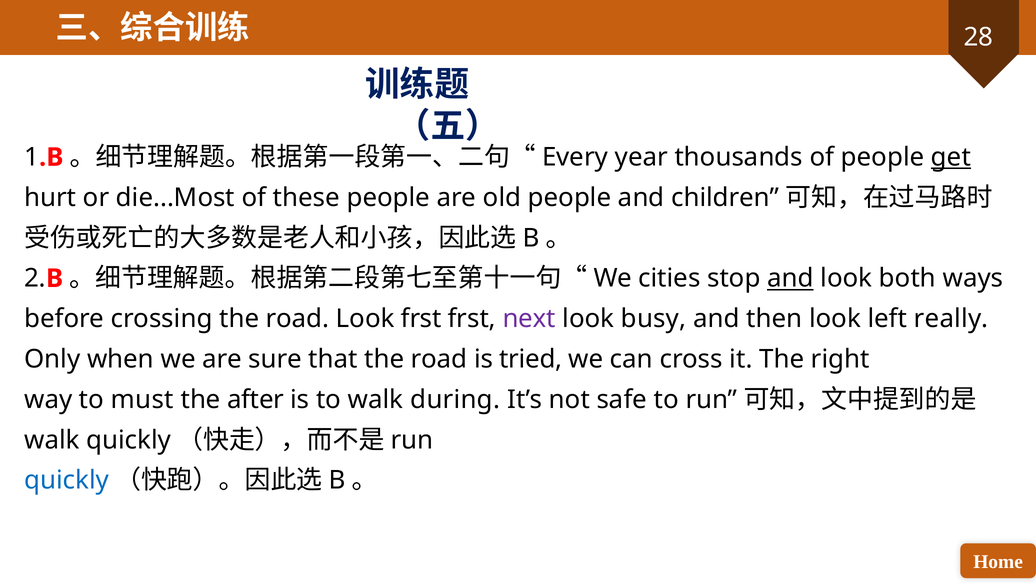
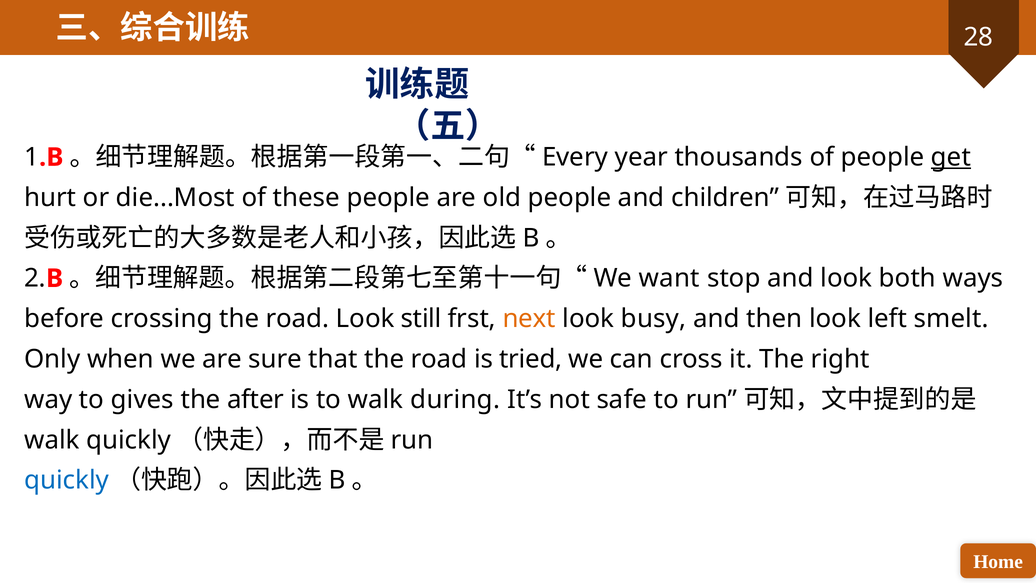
cities: cities -> want (669, 278)
and underline: present -> none (790, 278)
Look frst: frst -> still (421, 319)
next colour: purple -> orange (529, 319)
really: really -> smelt (951, 319)
must: must -> gives (142, 399)
